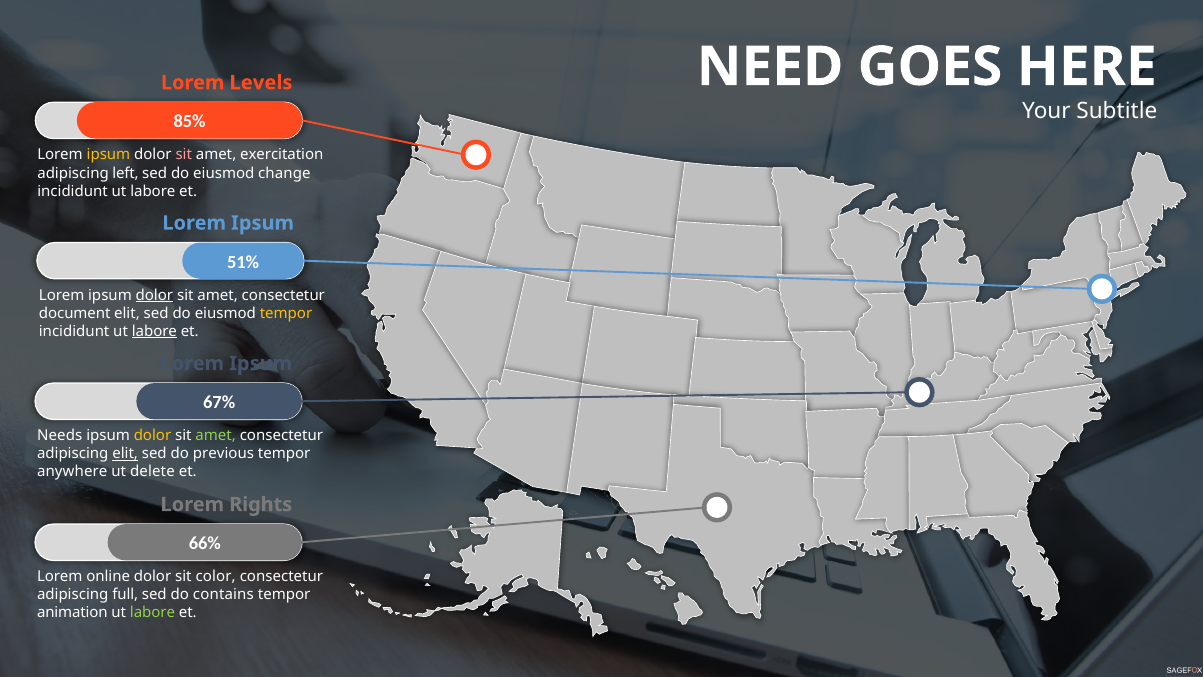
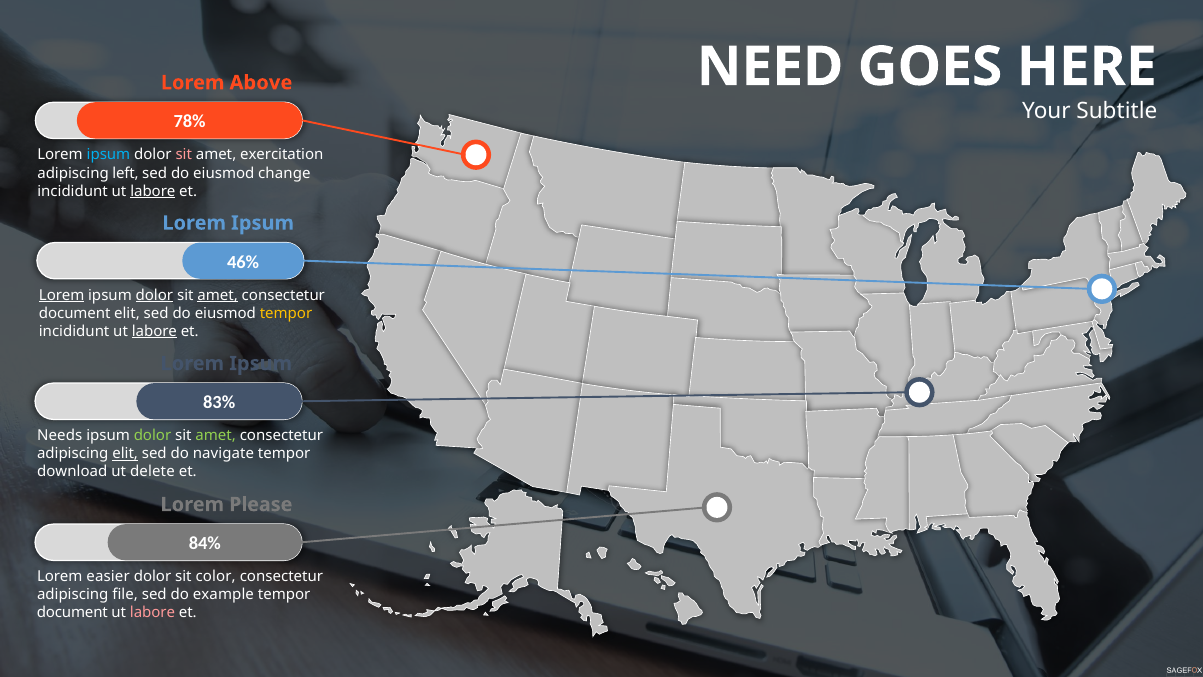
Levels: Levels -> Above (261, 83)
85%: 85% -> 78% (190, 122)
ipsum colour: yellow -> light blue (108, 155)
labore underline: none -> present (153, 191)
51%: 51% -> 46% (243, 262)
Lorem underline: none -> present (62, 295)
amet underline: none -> present (218, 295)
67%: 67% -> 83% (219, 402)
dolor colour: yellow -> light green (152, 436)
previous: previous -> navigate (223, 454)
anywhere: anywhere -> download (72, 472)
Rights: Rights -> Please (261, 504)
66%: 66% -> 84% (205, 543)
online: online -> easier (108, 577)
full: full -> file (125, 595)
contains: contains -> example (223, 595)
animation: animation -> document (72, 613)
labore colour: light green -> pink (153, 613)
